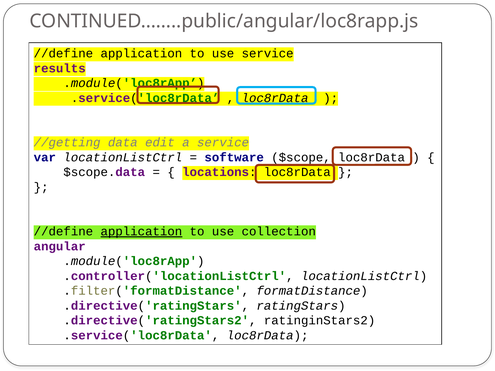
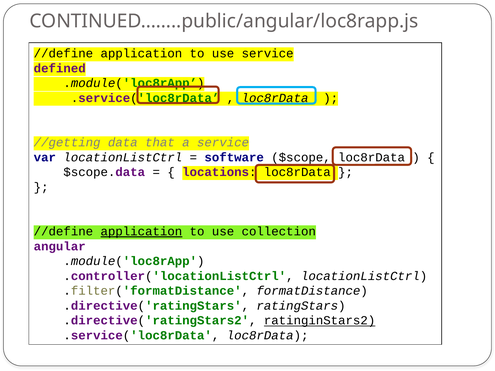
results: results -> defined (60, 68)
edit: edit -> that (160, 143)
ratinginStars2 underline: none -> present (320, 321)
